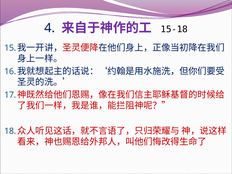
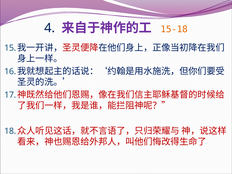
15-18 colour: black -> orange (174, 29)
